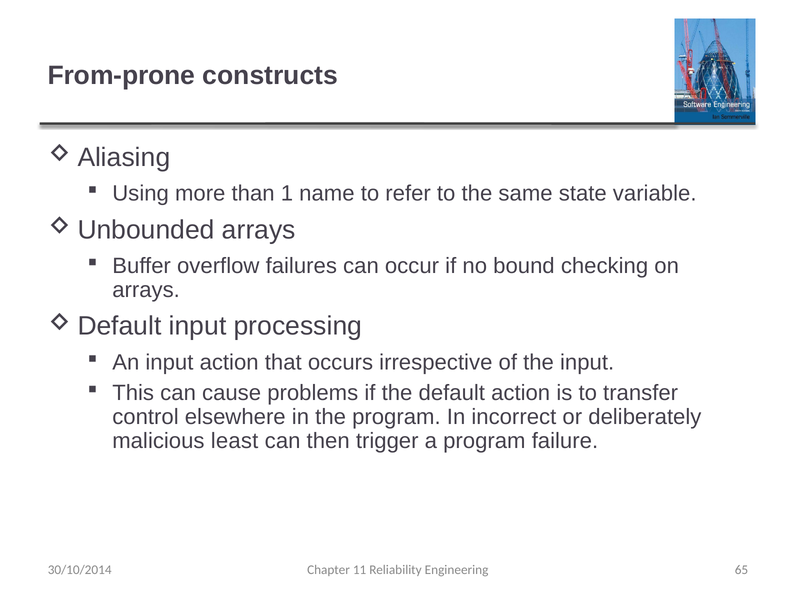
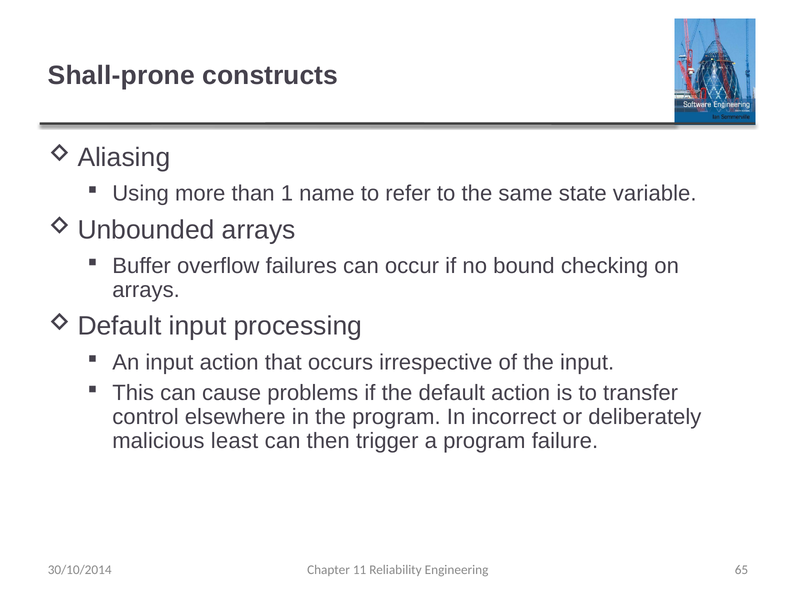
From-prone: From-prone -> Shall-prone (121, 76)
